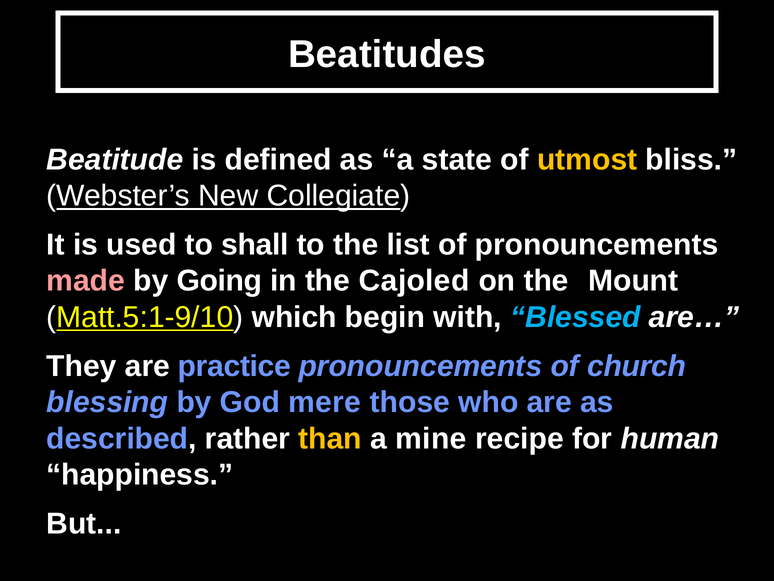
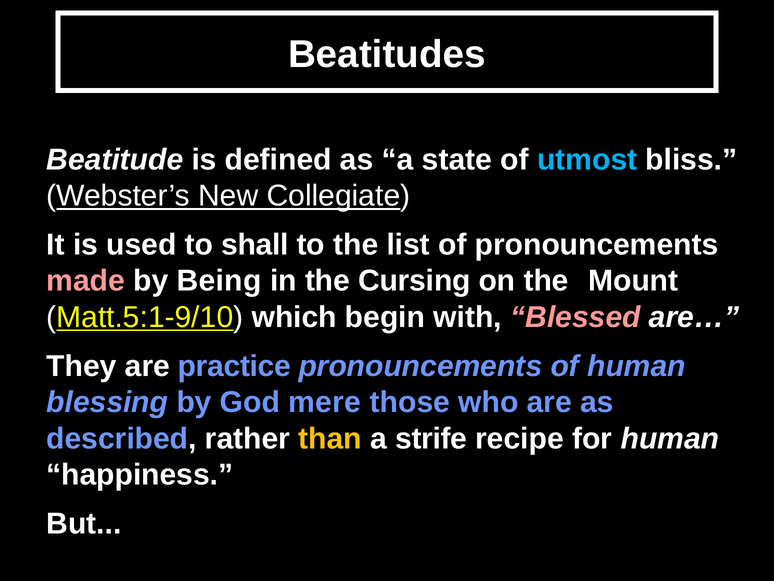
utmost colour: yellow -> light blue (587, 159)
Going: Going -> Being (219, 281)
Cajoled: Cajoled -> Cursing (414, 281)
Blessed colour: light blue -> pink (576, 317)
of church: church -> human (636, 366)
mine: mine -> strife (431, 438)
